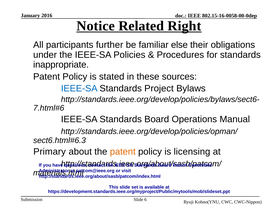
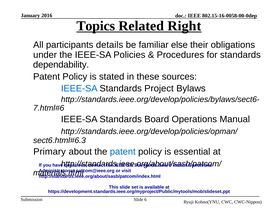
Notice: Notice -> Topics (96, 26)
further: further -> details (110, 45)
inappropriate: inappropriate -> dependability (61, 65)
patent colour: orange -> blue (123, 152)
licensing: licensing -> essential (192, 152)
